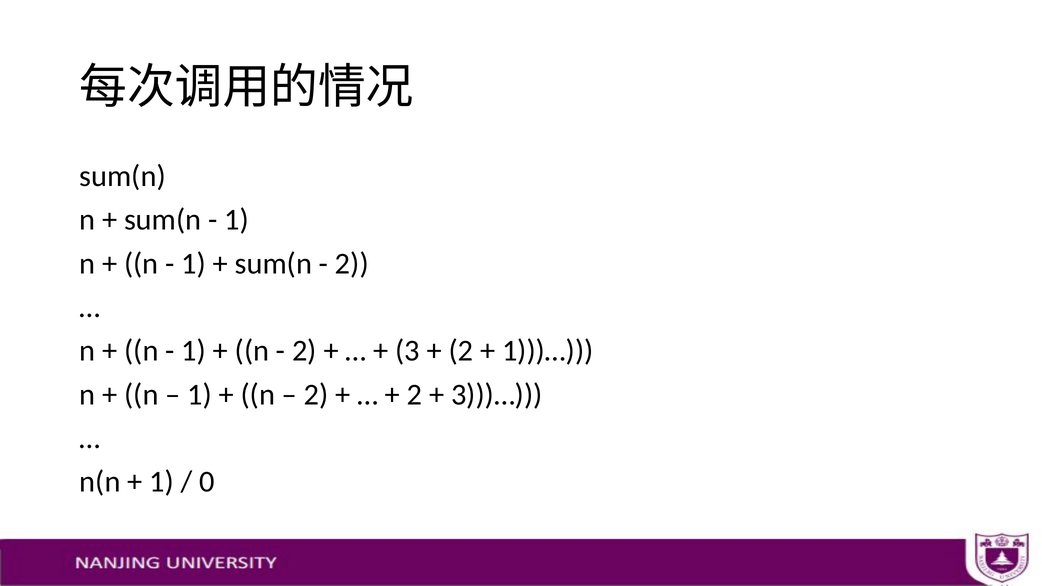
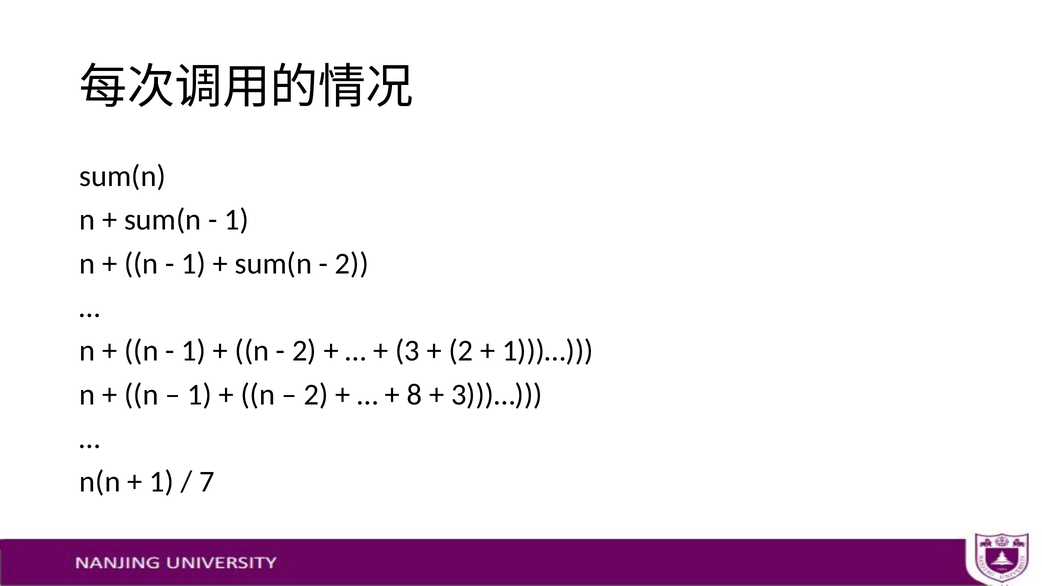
2: 2 -> 8 (415, 395)
0: 0 -> 7 (207, 482)
